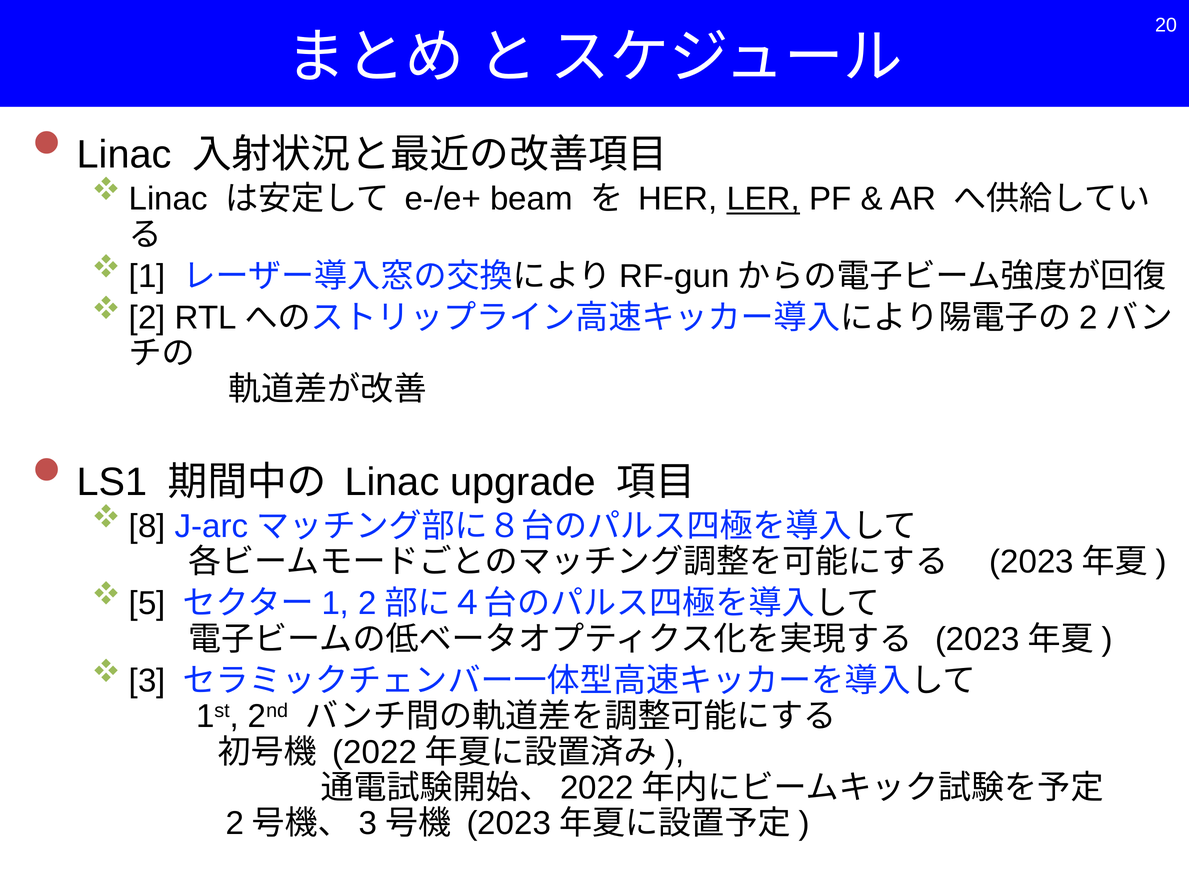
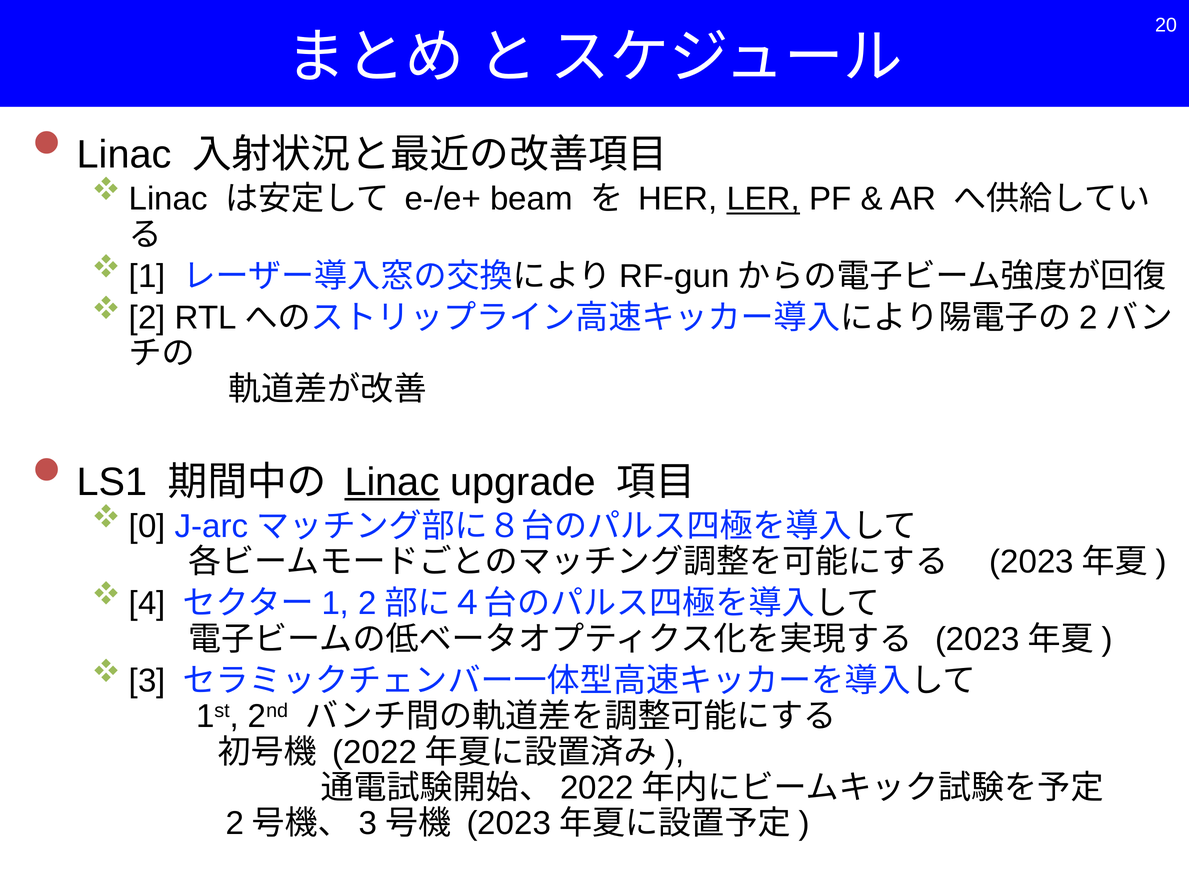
Linac underline: none -> present (392, 482)
8: 8 -> 0 (147, 526)
5: 5 -> 4 (147, 603)
